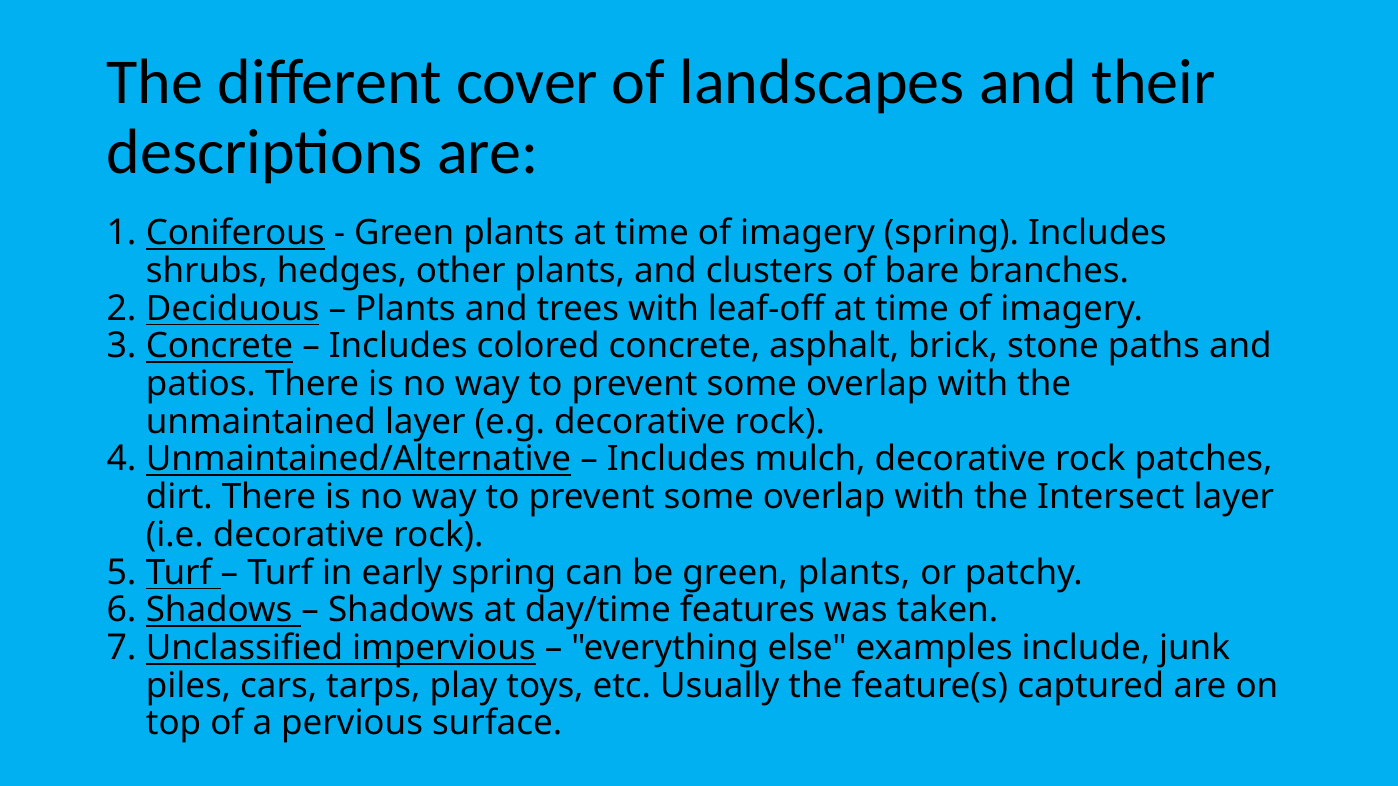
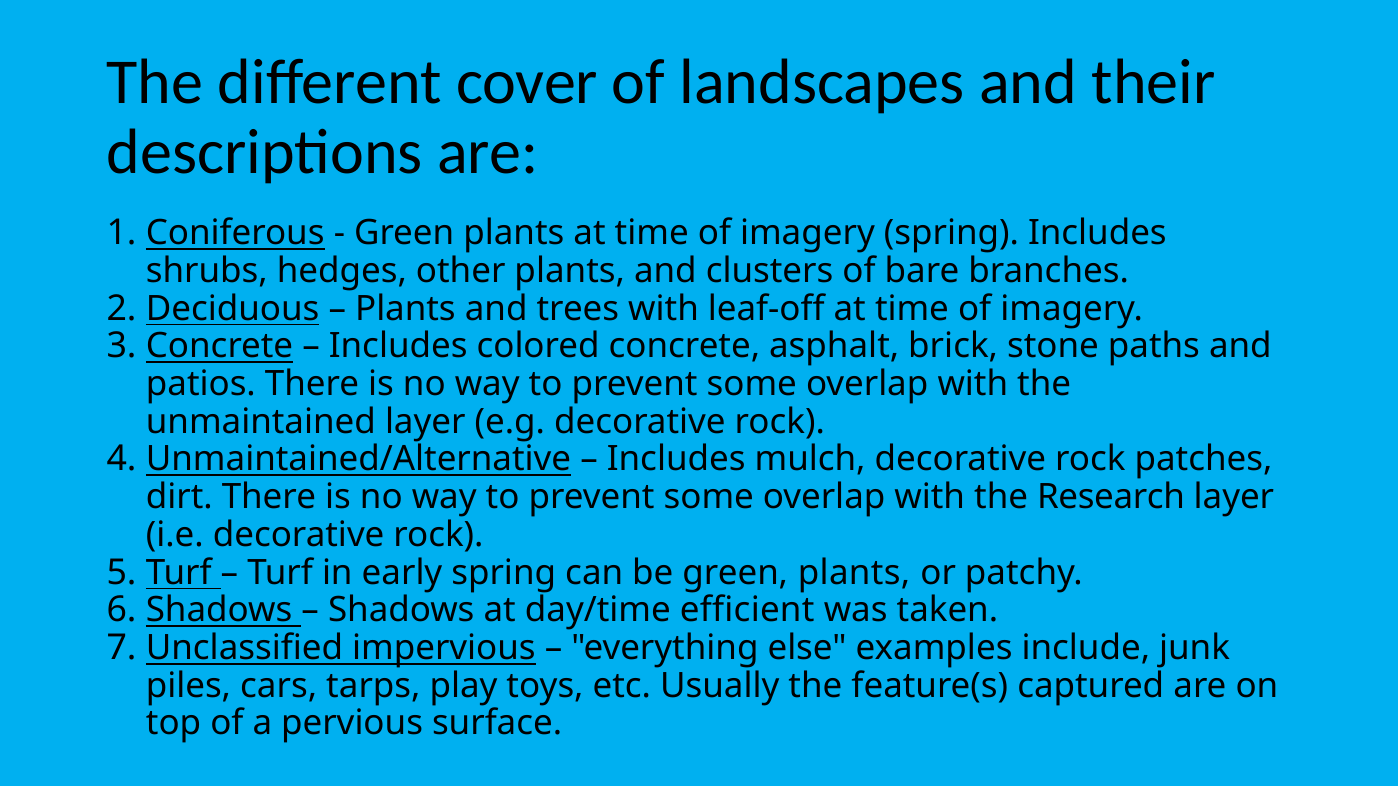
Intersect: Intersect -> Research (1111, 497)
features: features -> efficient (747, 611)
